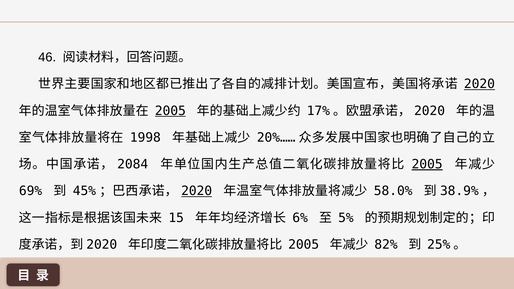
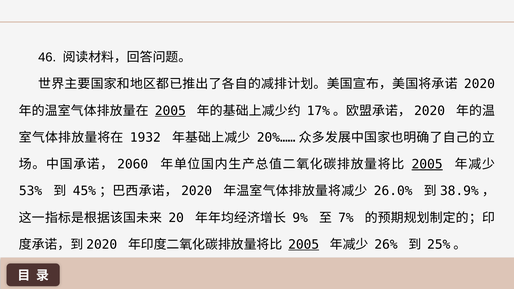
2020 underline: present -> none (479, 84)
1998: 1998 -> 1932 (145, 138)
2084: 2084 -> 2060 (133, 164)
69%: 69% -> 53% (31, 191)
2020 underline: present -> none (197, 191)
58.0%: 58.0% -> 26.0% (393, 191)
15: 15 -> 20 (176, 218)
6%: 6% -> 9% (300, 218)
5%: 5% -> 7% (346, 218)
2005 underline: none -> present (304, 245)
82%: 82% -> 26% (386, 245)
